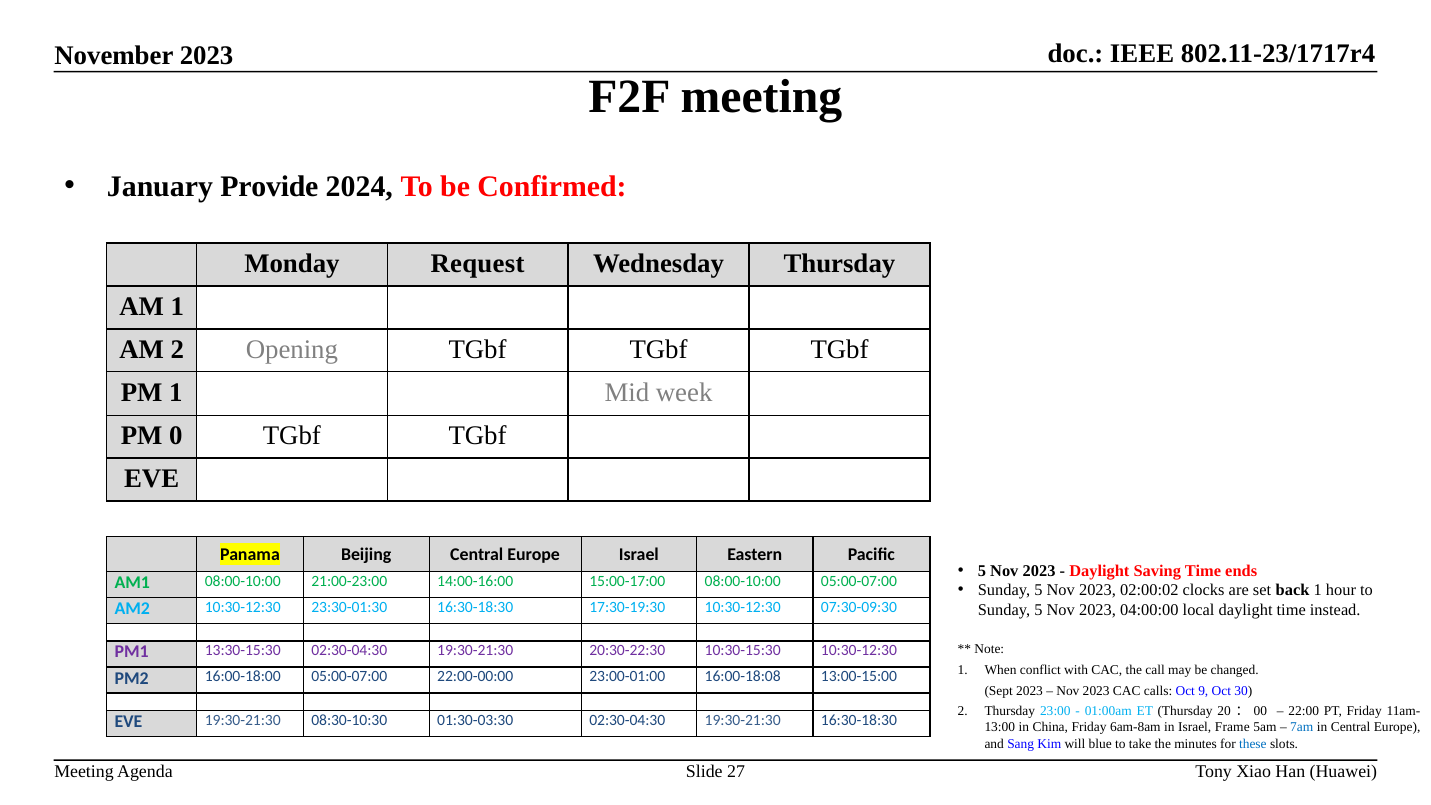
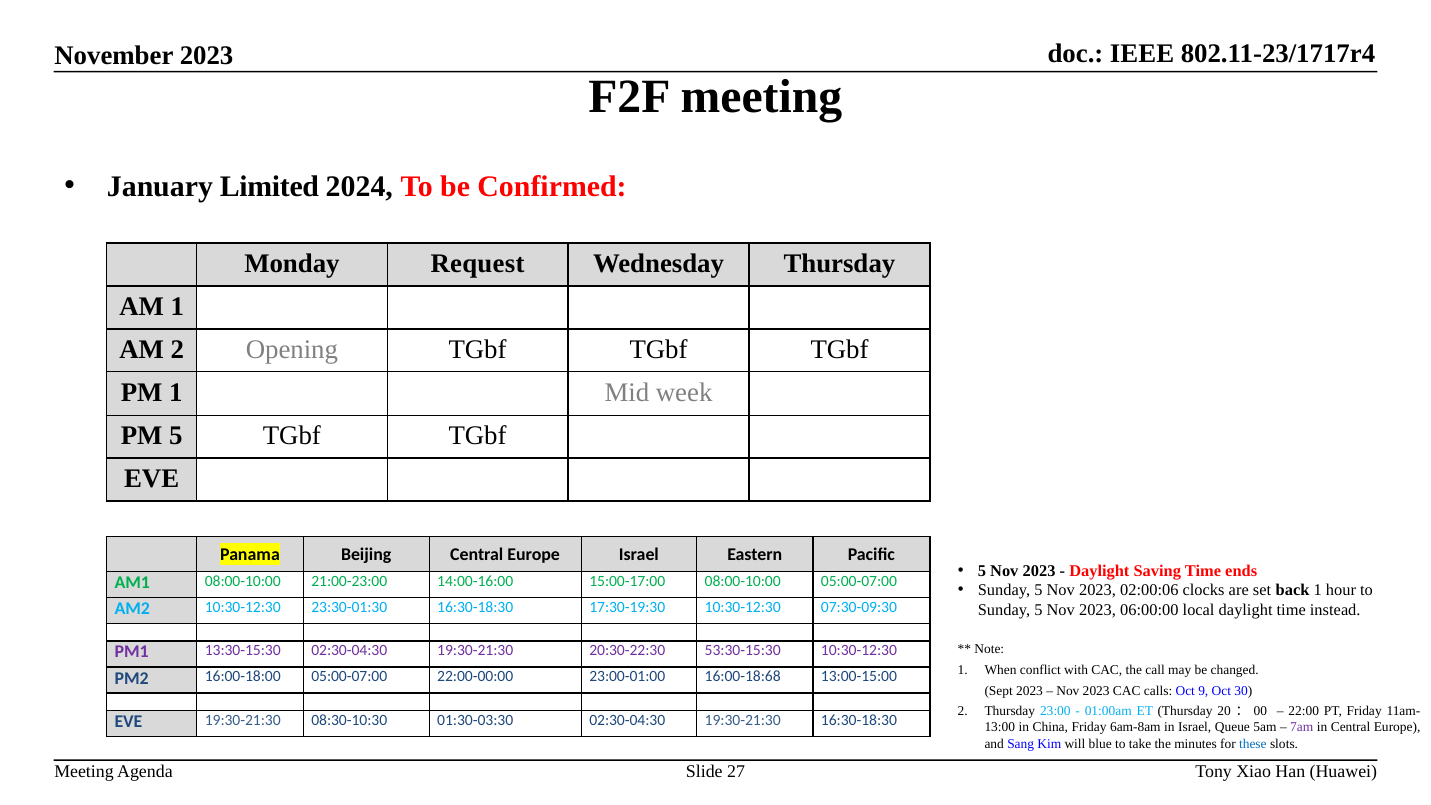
Provide: Provide -> Limited (269, 186)
PM 0: 0 -> 5 (176, 436)
02:00:02: 02:00:02 -> 02:00:06 (1149, 590)
04:00:00: 04:00:00 -> 06:00:00 (1149, 610)
10:30-15:30: 10:30-15:30 -> 53:30-15:30 (743, 651)
16:00-18:08: 16:00-18:08 -> 16:00-18:68 (743, 677)
Frame: Frame -> Queue (1232, 727)
7am colour: blue -> purple (1302, 727)
